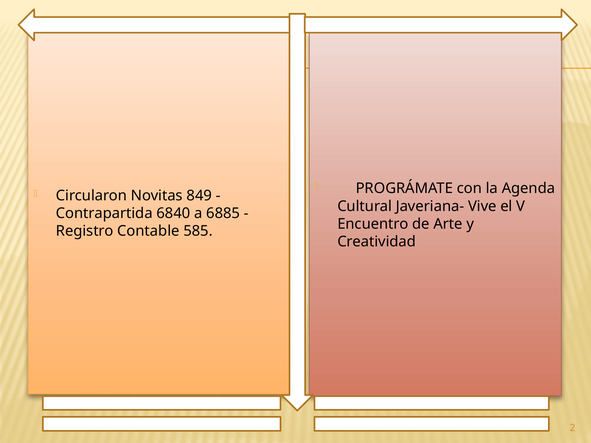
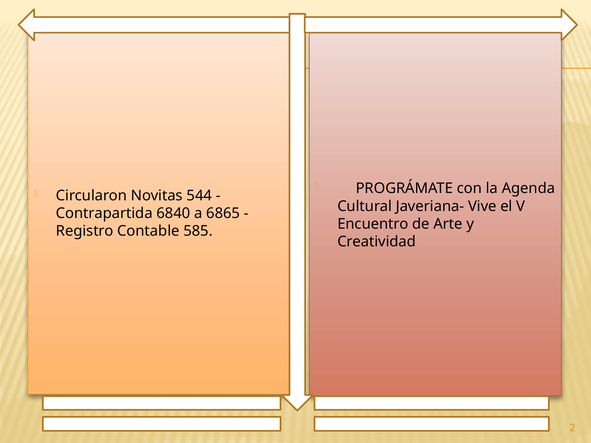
849: 849 -> 544 (199, 196)
6885: 6885 -> 6865 (223, 213)
